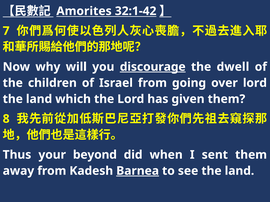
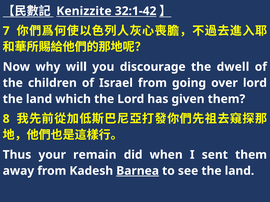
Amorites: Amorites -> Kenizzite (84, 11)
discourage underline: present -> none (153, 67)
beyond: beyond -> remain (95, 155)
